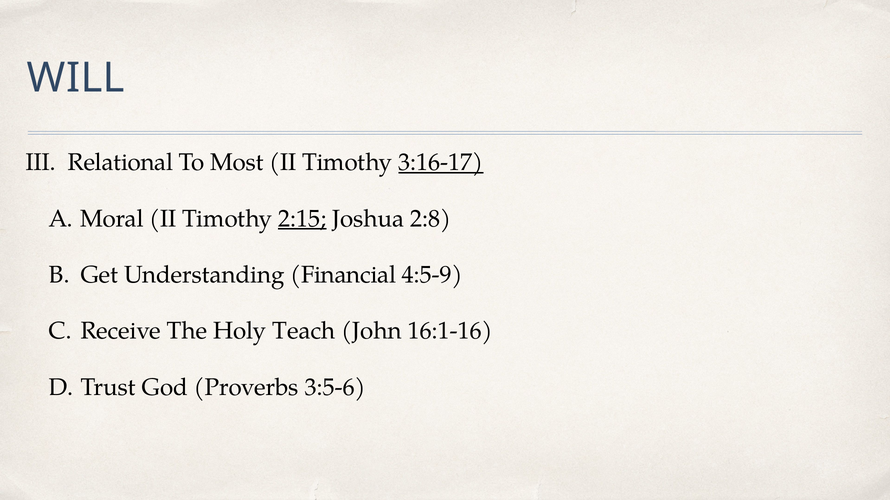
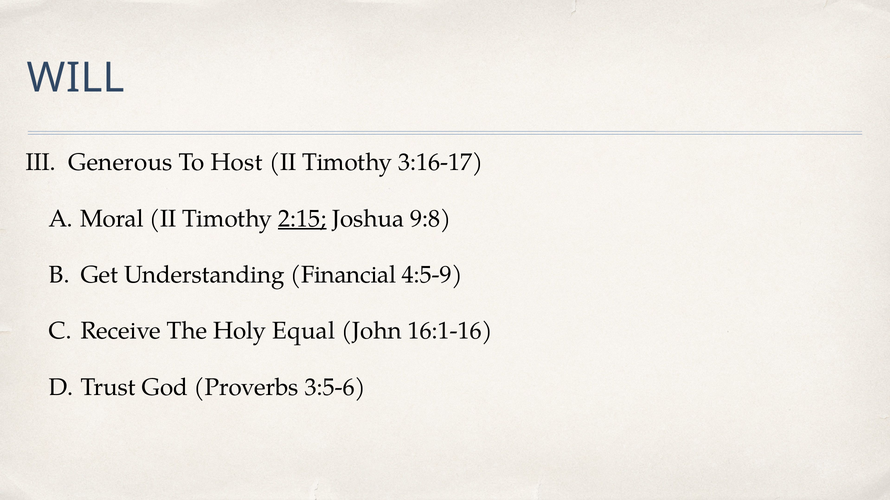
Relational: Relational -> Generous (120, 163)
Most: Most -> Host (237, 163)
3:16-17 underline: present -> none (441, 163)
2:8: 2:8 -> 9:8 (431, 219)
Teach: Teach -> Equal (304, 331)
